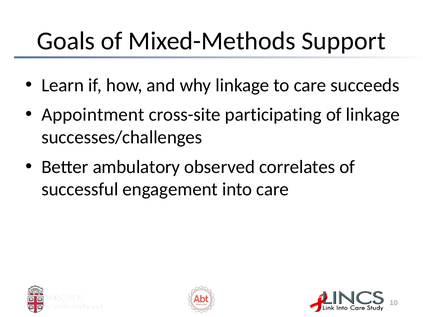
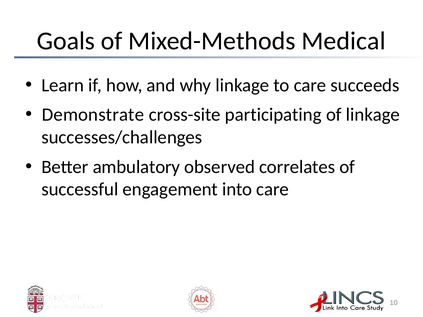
Support: Support -> Medical (344, 41)
Appointment: Appointment -> Demonstrate (93, 115)
